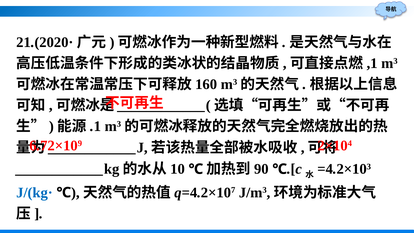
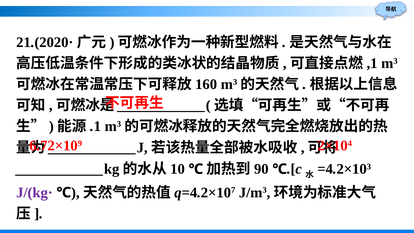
J/(kg· colour: blue -> purple (34, 192)
